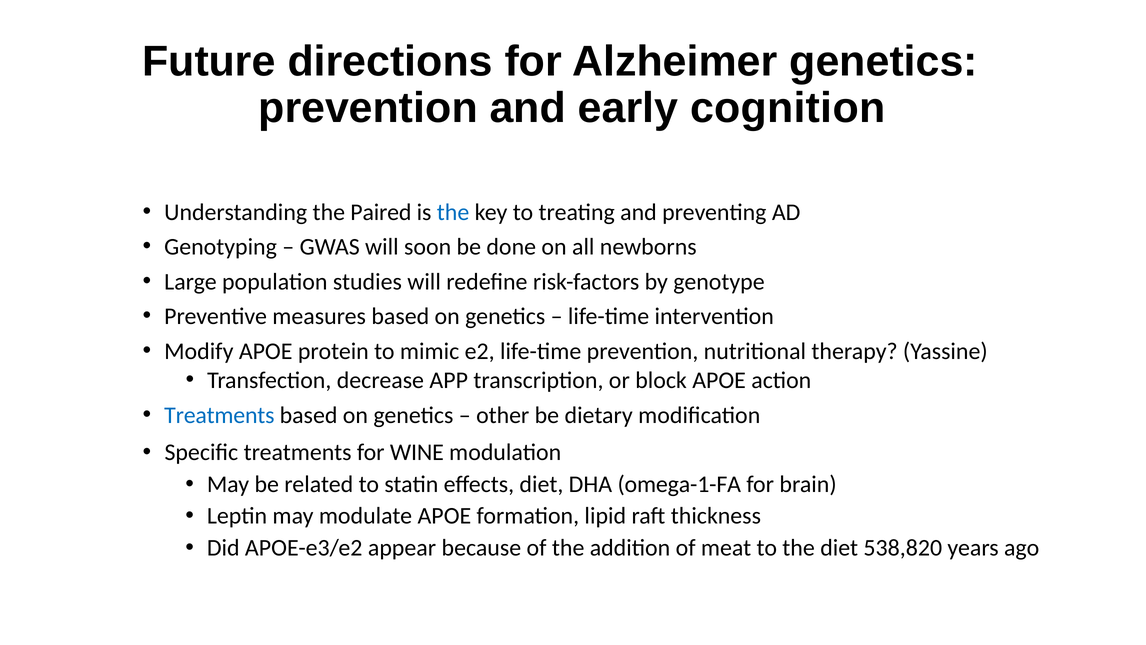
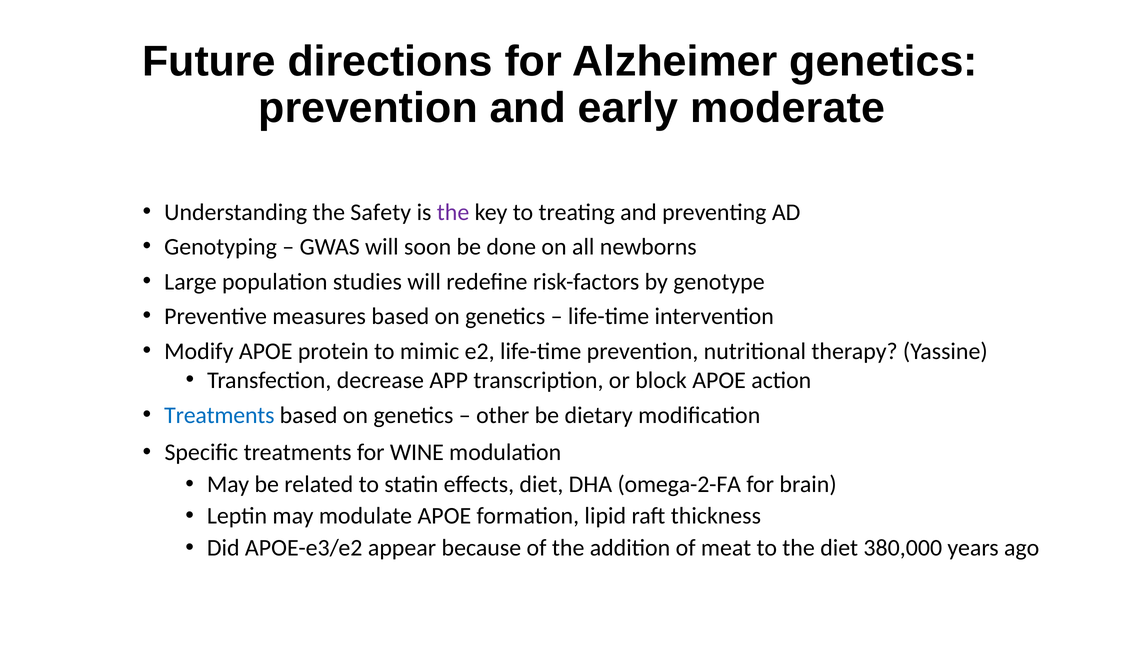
cognition: cognition -> moderate (788, 108)
Paired: Paired -> Safety (381, 212)
the colour: blue -> purple (453, 212)
omega-1-FA: omega-1-FA -> omega-2-FA (679, 484)
538,820: 538,820 -> 380,000 (903, 547)
